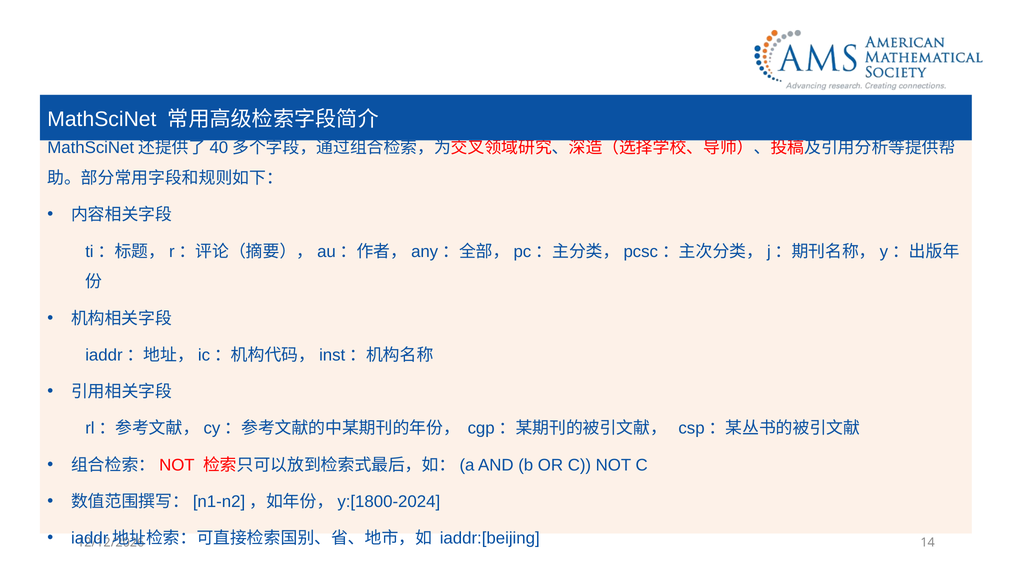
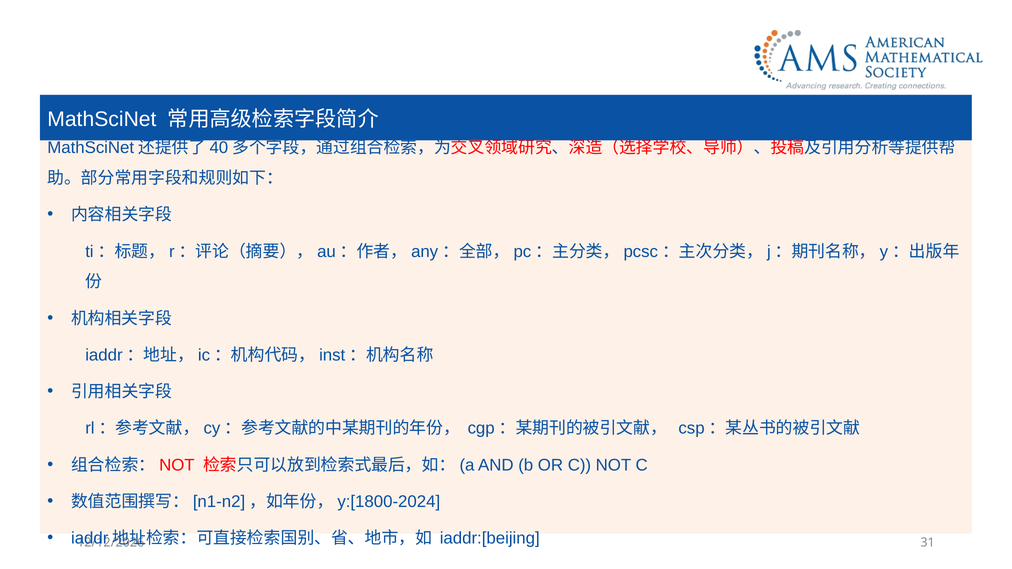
14: 14 -> 31 (928, 543)
